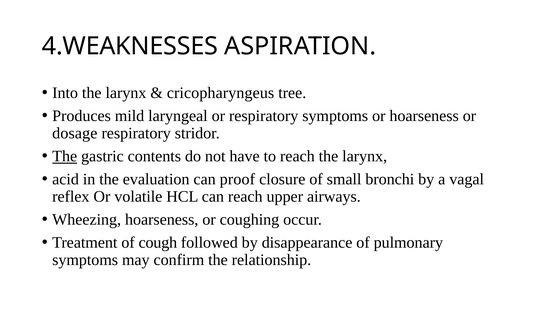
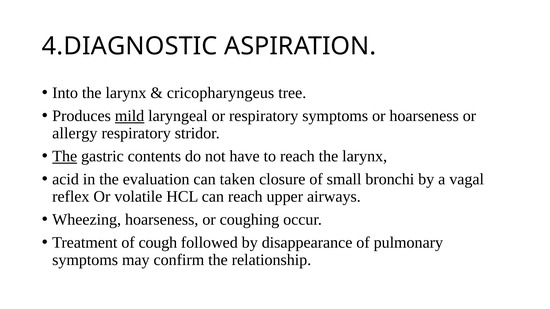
4.WEAKNESSES: 4.WEAKNESSES -> 4.DIAGNOSTIC (130, 46)
mild underline: none -> present (130, 116)
dosage: dosage -> allergy (75, 133)
proof: proof -> taken (237, 179)
